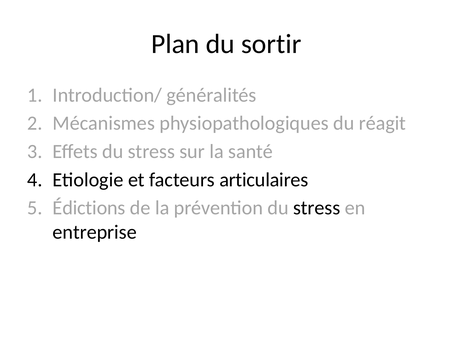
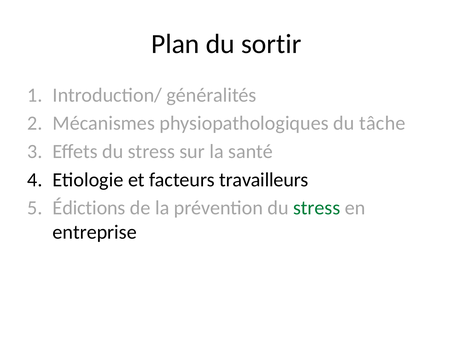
réagit: réagit -> tâche (382, 123)
articulaires: articulaires -> travailleurs (264, 180)
stress colour: black -> green (317, 208)
